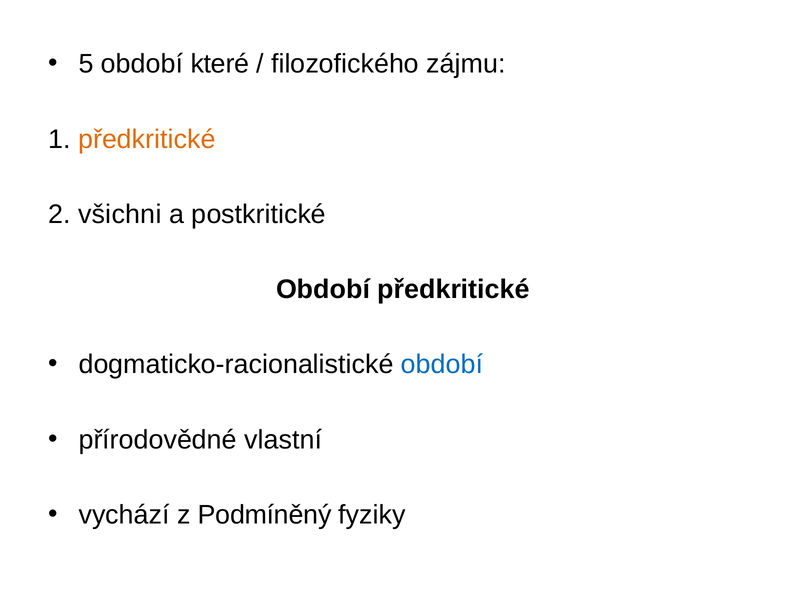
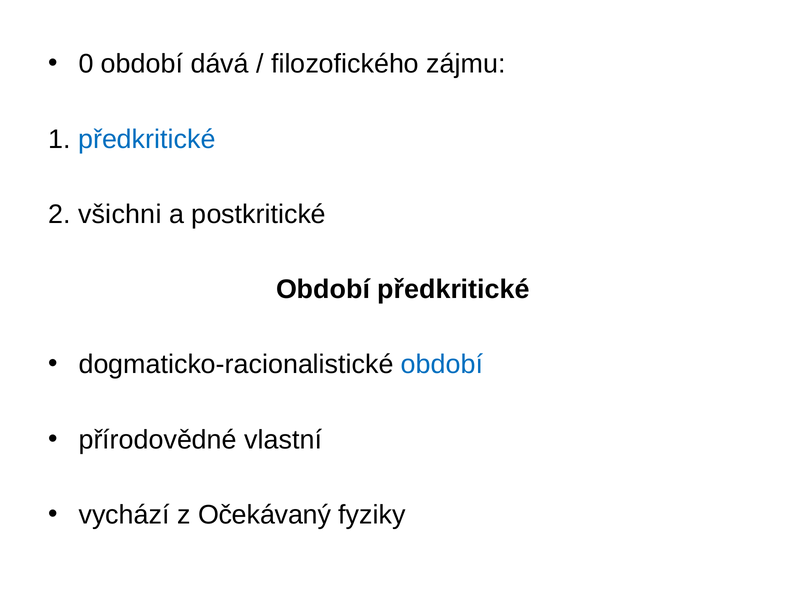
5: 5 -> 0 (86, 64)
které: které -> dává (220, 64)
předkritické colour: orange -> blue (147, 139)
Podmíněný: Podmíněný -> Očekávaný (265, 515)
